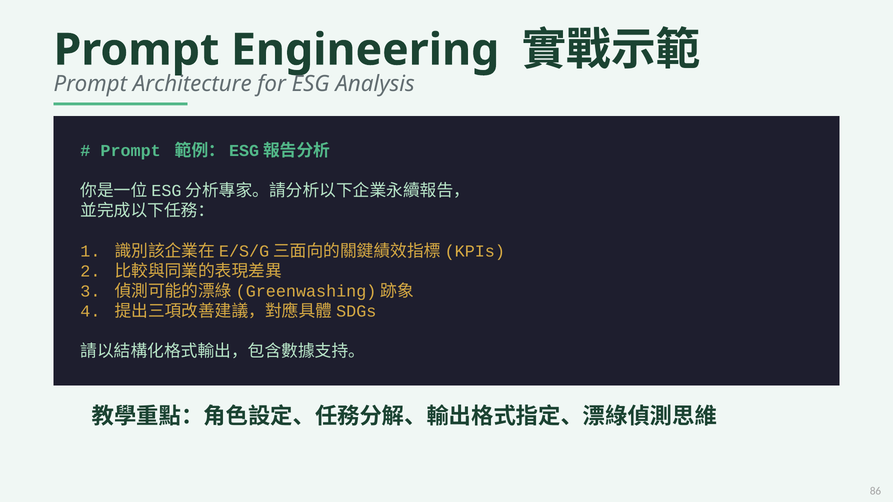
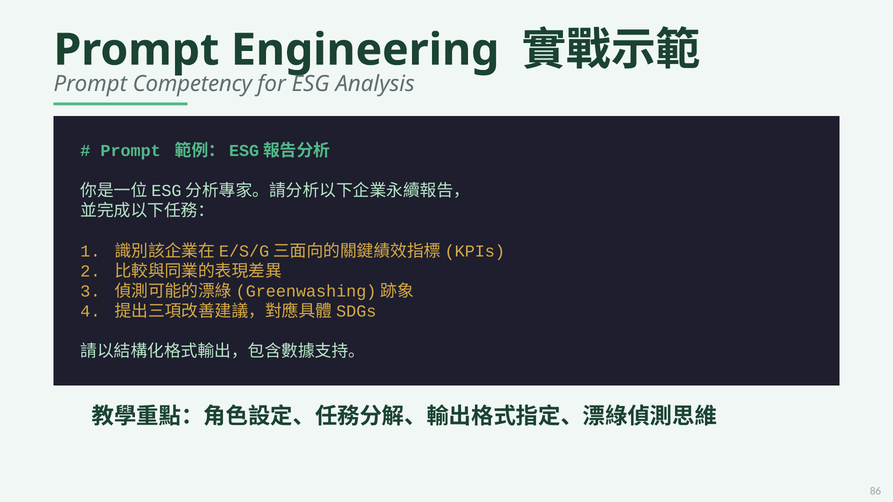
Architecture: Architecture -> Competency (192, 84)
